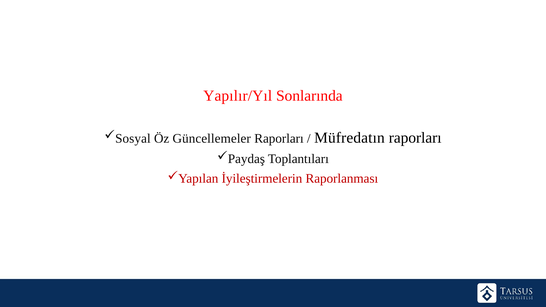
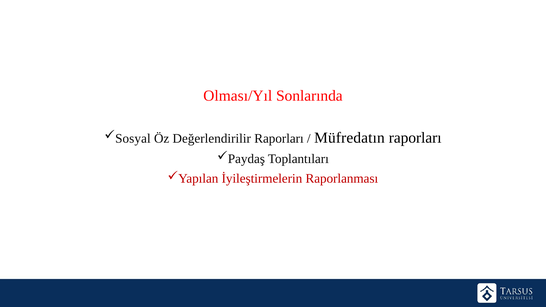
Yapılır/Yıl: Yapılır/Yıl -> Olması/Yıl (238, 96)
Güncellemeler: Güncellemeler -> Değerlendirilir (212, 139)
